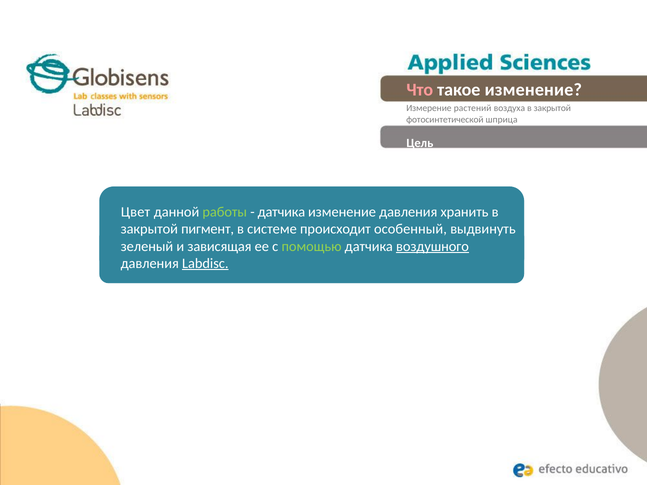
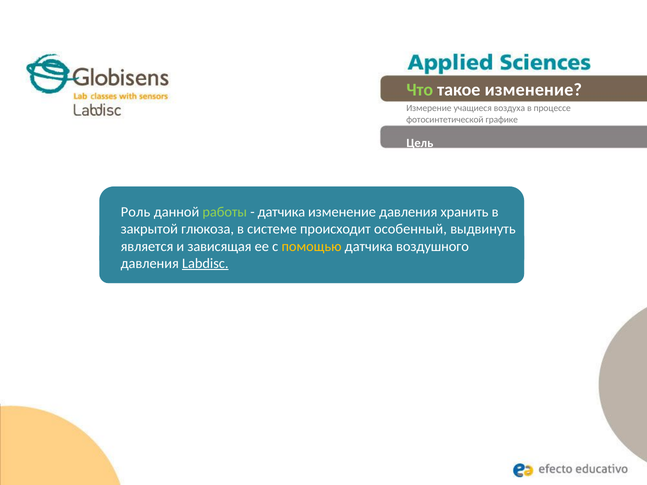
Что colour: pink -> light green (420, 90)
растений: растений -> учащиеся (473, 108)
воздуха в закрытой: закрытой -> процессе (552, 108)
шприца: шприца -> графике (502, 120)
Цвет: Цвет -> Роль (136, 212)
пигмент: пигмент -> глюкоза (208, 229)
зеленый: зеленый -> является (147, 246)
помощью colour: light green -> yellow (312, 246)
воздушного underline: present -> none (432, 246)
